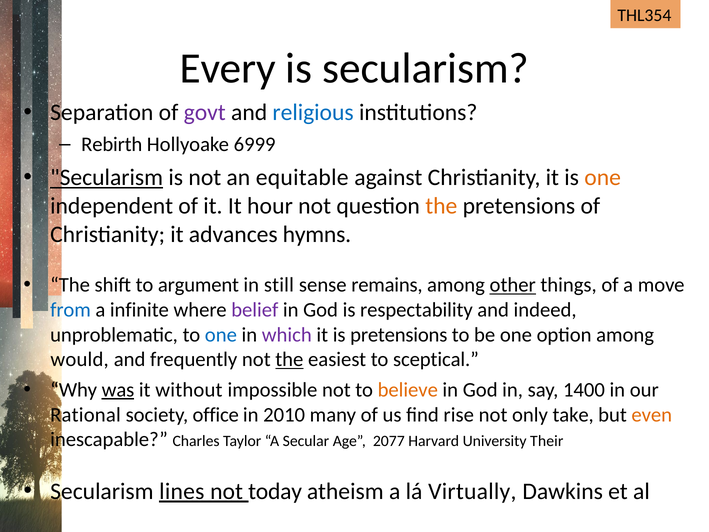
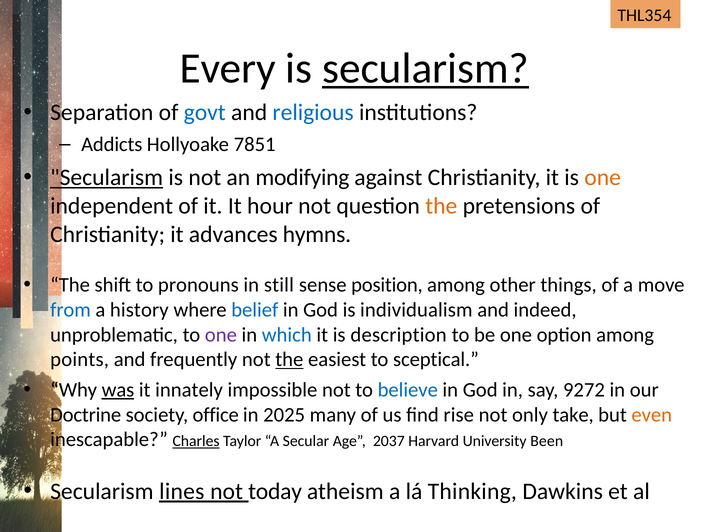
secularism underline: none -> present (425, 69)
govt colour: purple -> blue (205, 113)
Rebirth: Rebirth -> Addicts (112, 144)
6999: 6999 -> 7851 (255, 144)
equitable: equitable -> modifying (302, 178)
argument: argument -> pronouns (198, 285)
remains: remains -> position (387, 285)
other underline: present -> none (513, 285)
infinite: infinite -> history (139, 310)
belief colour: purple -> blue (255, 310)
respectability: respectability -> individualism (416, 310)
one colour: blue -> purple (221, 335)
which colour: purple -> blue (287, 335)
is pretensions: pretensions -> description (399, 335)
would: would -> points (80, 359)
without: without -> innately (189, 390)
believe colour: orange -> blue (408, 390)
1400: 1400 -> 9272 (584, 390)
Rational: Rational -> Doctrine (86, 415)
2010: 2010 -> 2025 (284, 415)
Charles underline: none -> present (196, 441)
2077: 2077 -> 2037 (389, 441)
Their: Their -> Been (547, 441)
Virtually: Virtually -> Thinking (472, 491)
